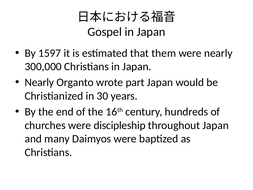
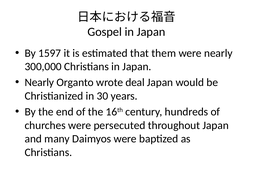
part: part -> deal (135, 82)
discipleship: discipleship -> persecuted (119, 125)
